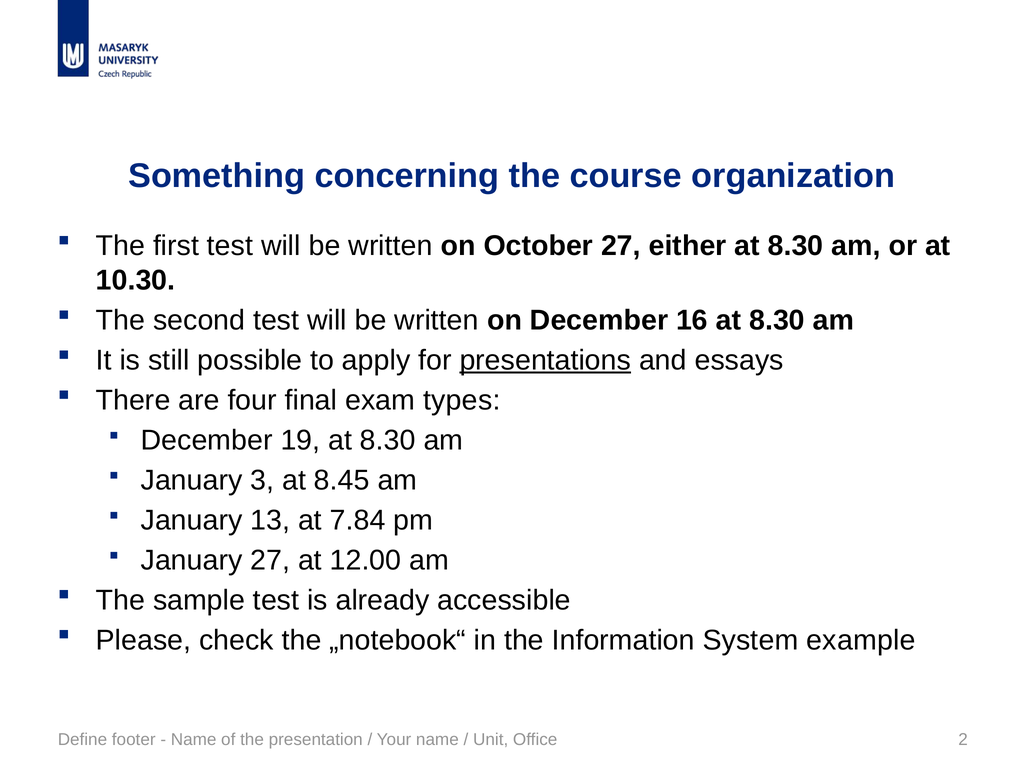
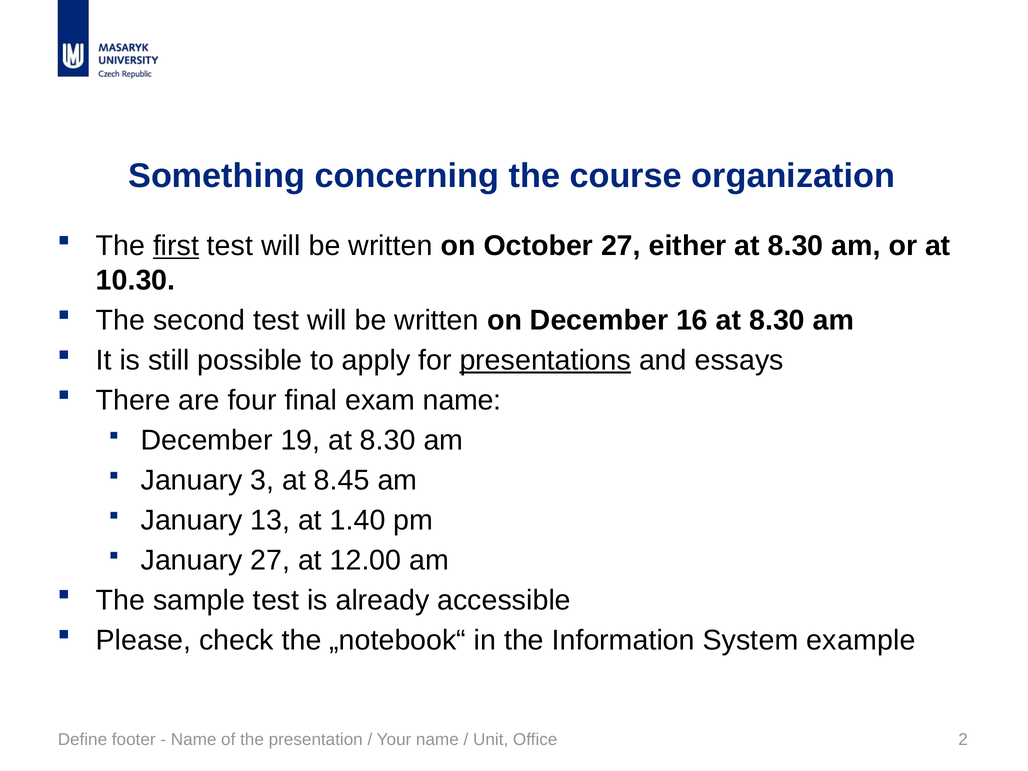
first underline: none -> present (176, 246)
exam types: types -> name (462, 400)
7.84: 7.84 -> 1.40 (358, 520)
